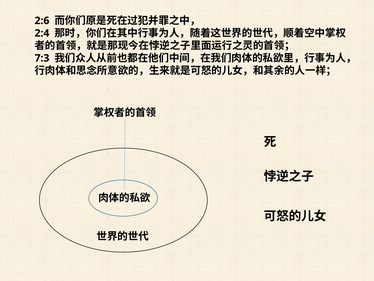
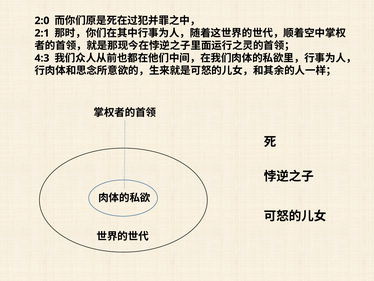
2:6: 2:6 -> 2:0 (42, 21)
2:4: 2:4 -> 2:1 (42, 33)
7:3: 7:3 -> 4:3 (42, 58)
